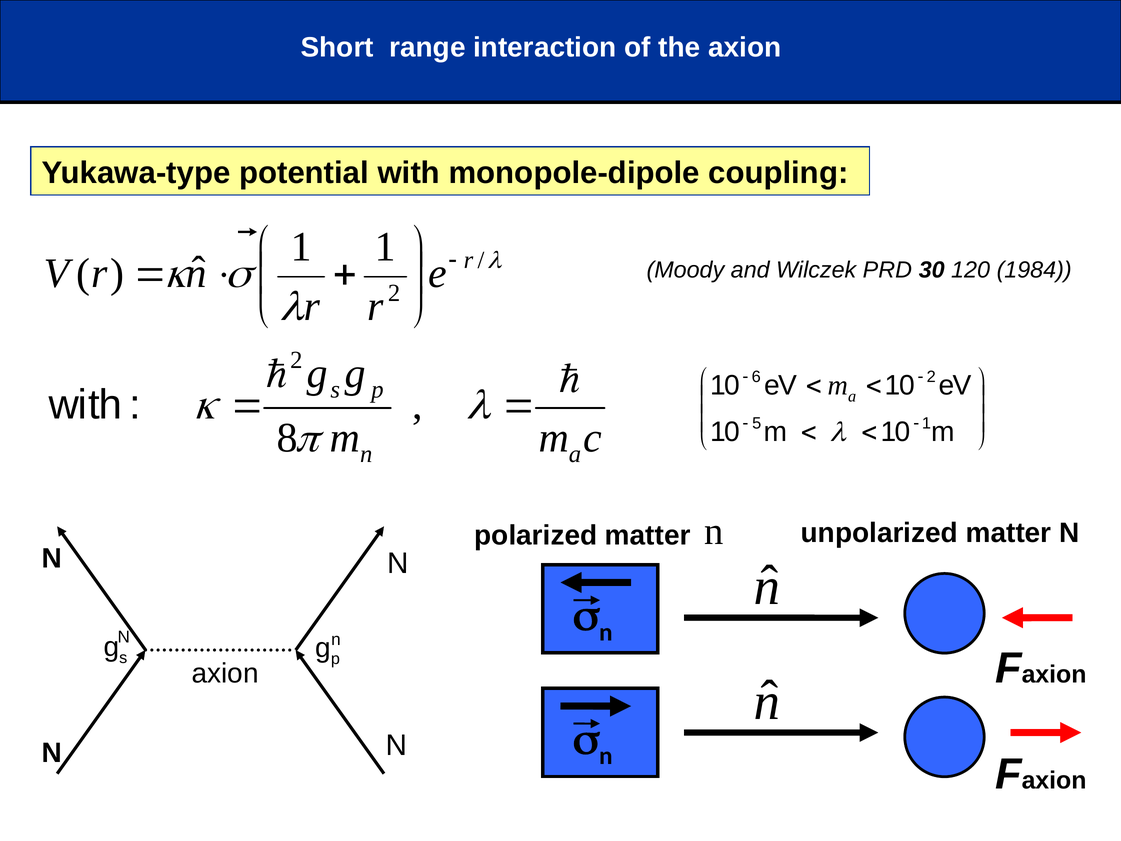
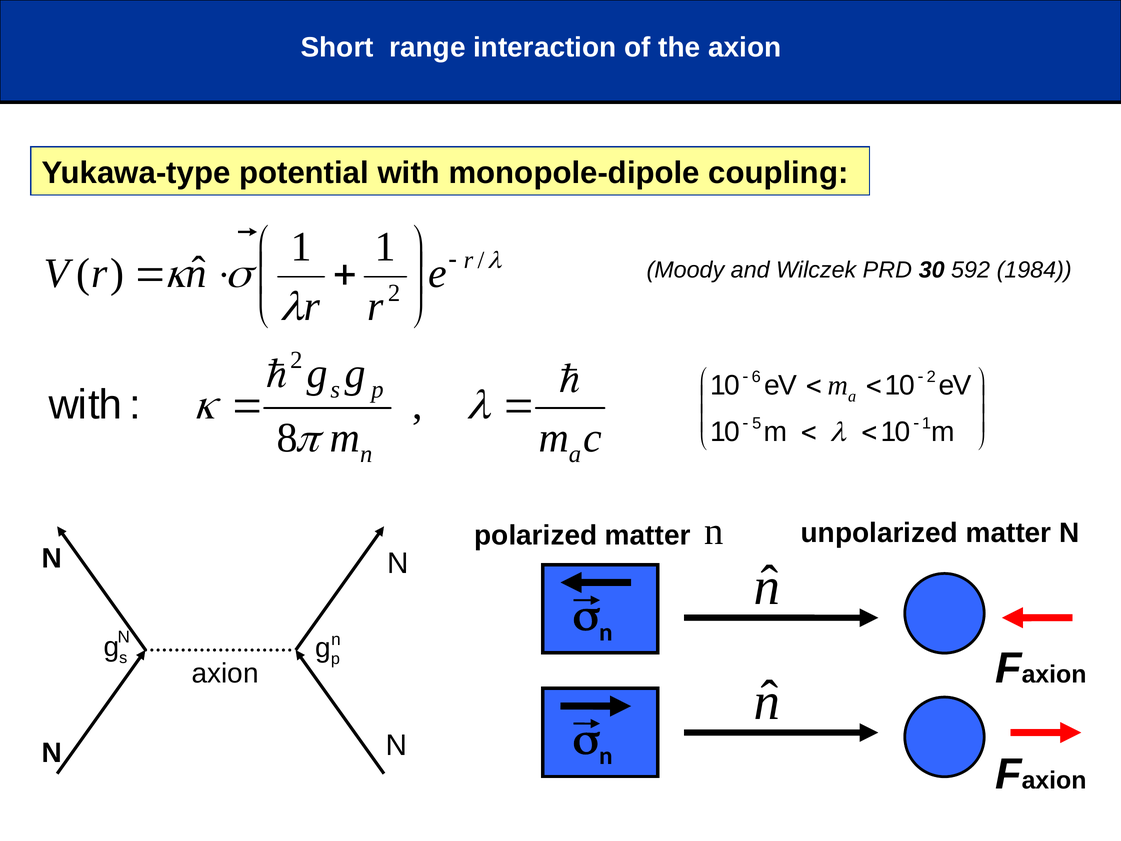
120: 120 -> 592 (971, 270)
